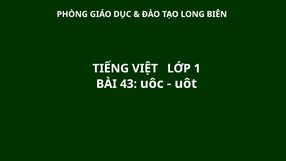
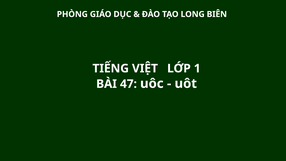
43: 43 -> 47 (128, 84)
